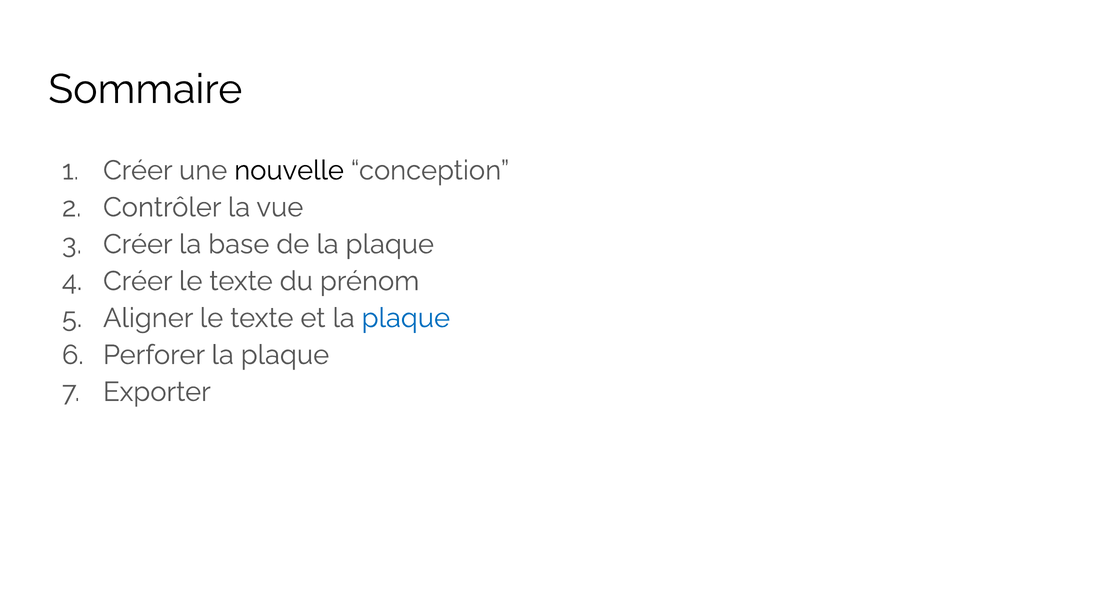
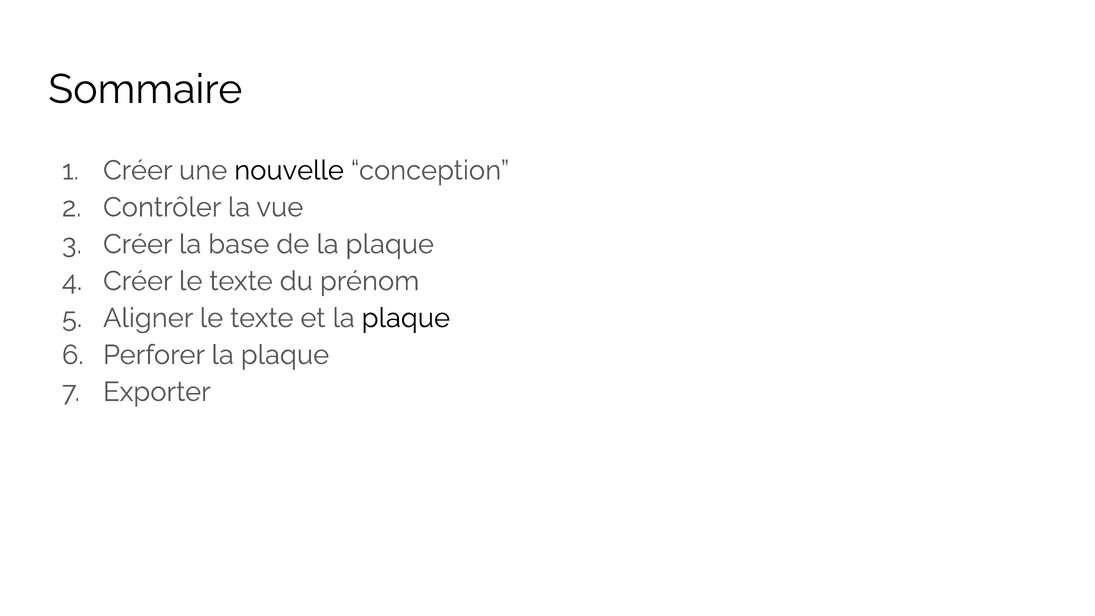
plaque colour: blue -> black (406, 318)
